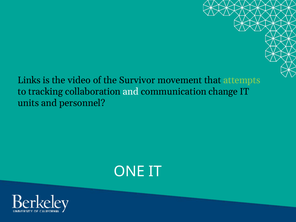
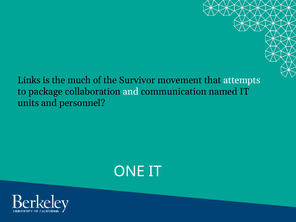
video: video -> much (79, 80)
attempts colour: light green -> white (242, 80)
tracking: tracking -> package (46, 92)
change: change -> named (223, 92)
